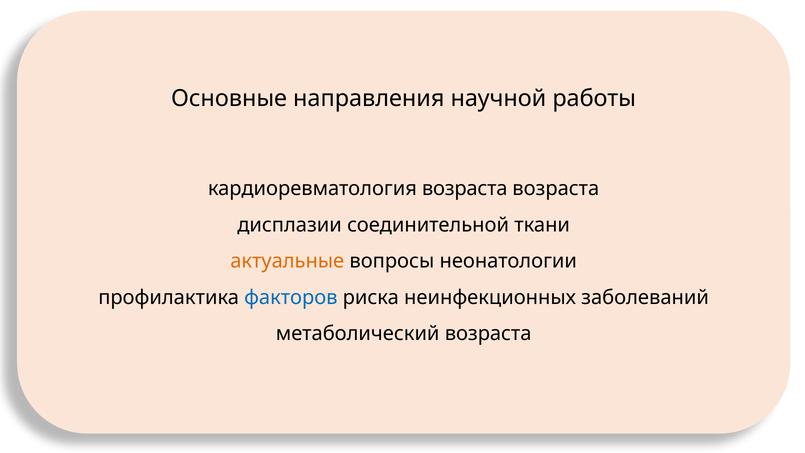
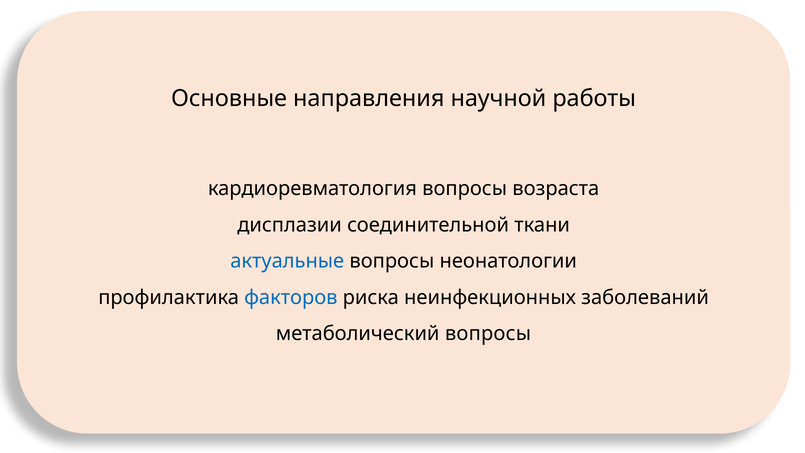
кардиоревматология возраста: возраста -> вопросы (465, 189)
актуальные colour: orange -> blue (287, 261)
метаболический возраста: возраста -> вопросы (488, 334)
